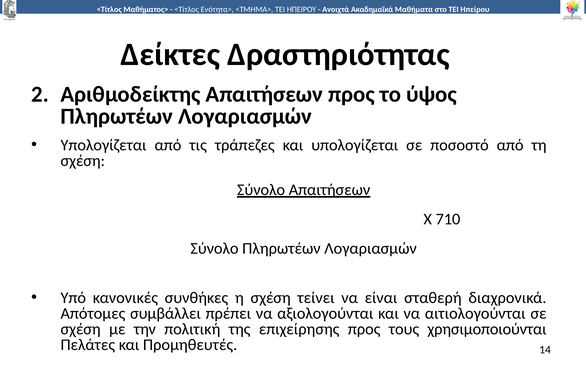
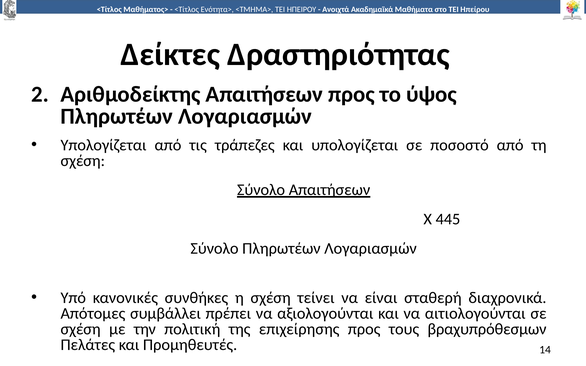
710: 710 -> 445 (448, 219)
χρησιμοποιούνται: χρησιμοποιούνται -> βραχυπρόθεσμων (487, 329)
